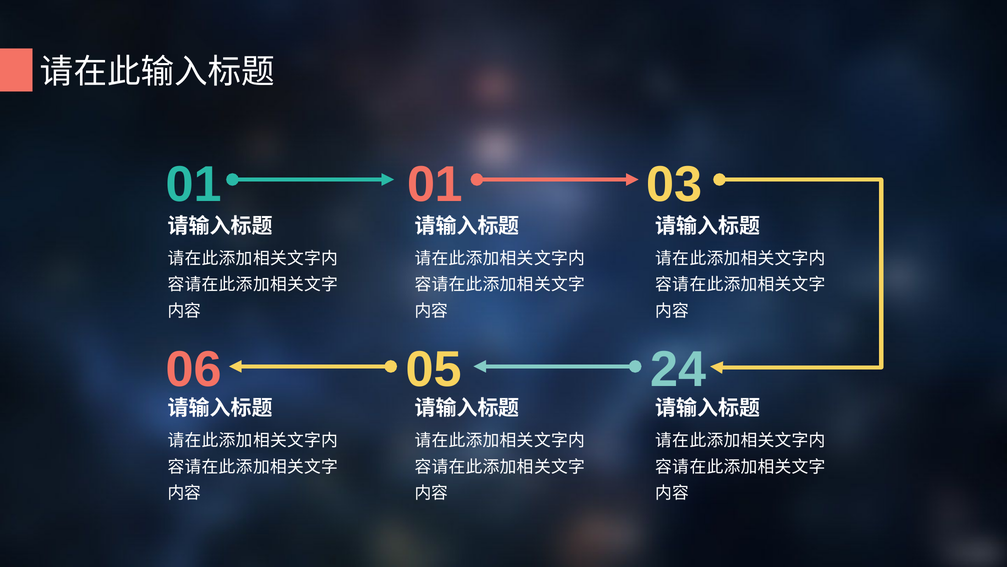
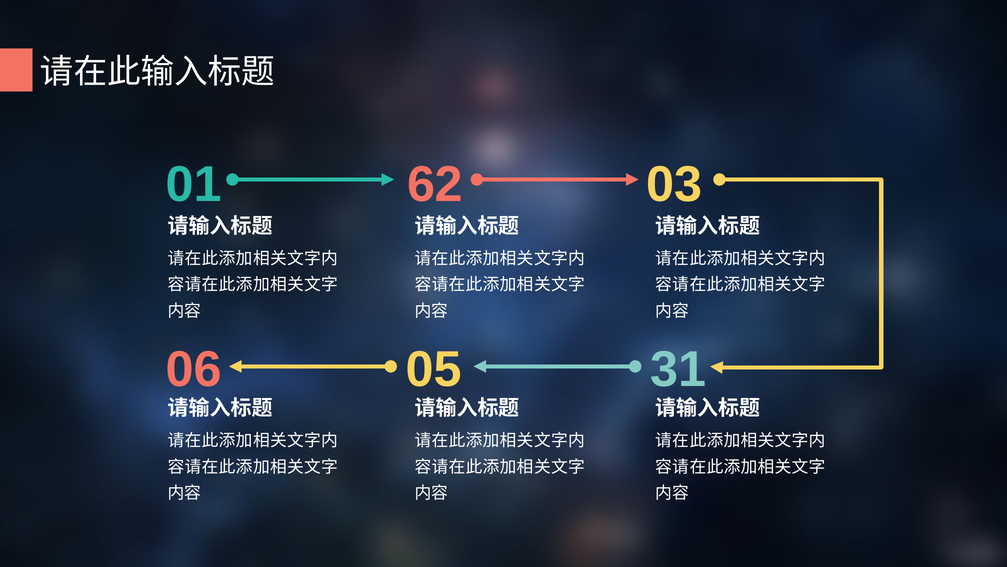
01 01: 01 -> 62 (435, 184)
24: 24 -> 31 (678, 369)
